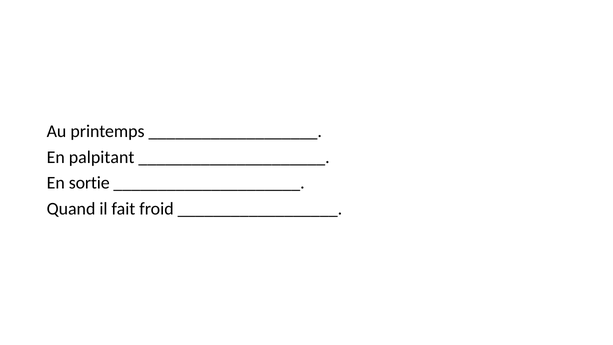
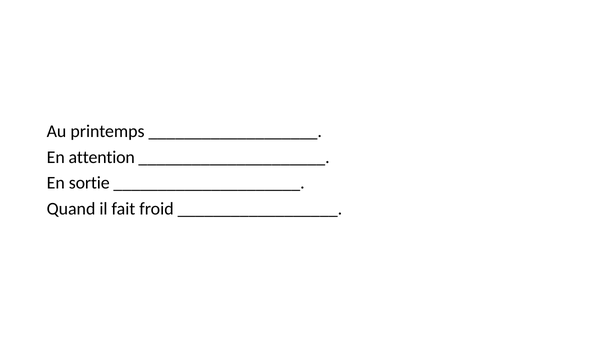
palpitant: palpitant -> attention (102, 157)
